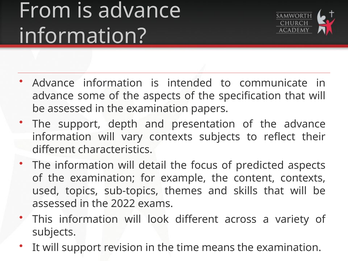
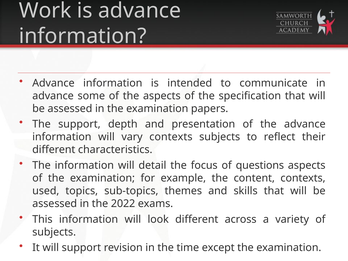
From: From -> Work (45, 11)
predicted: predicted -> questions (260, 165)
means: means -> except (218, 248)
